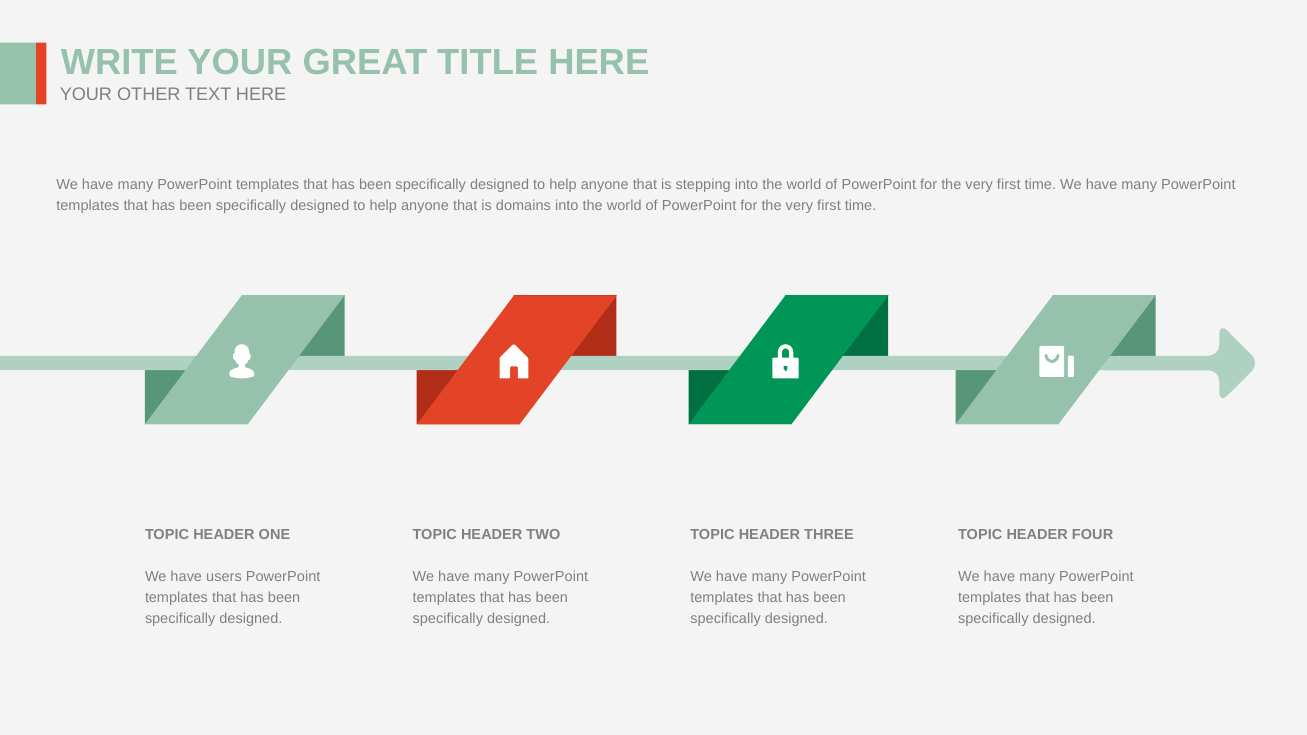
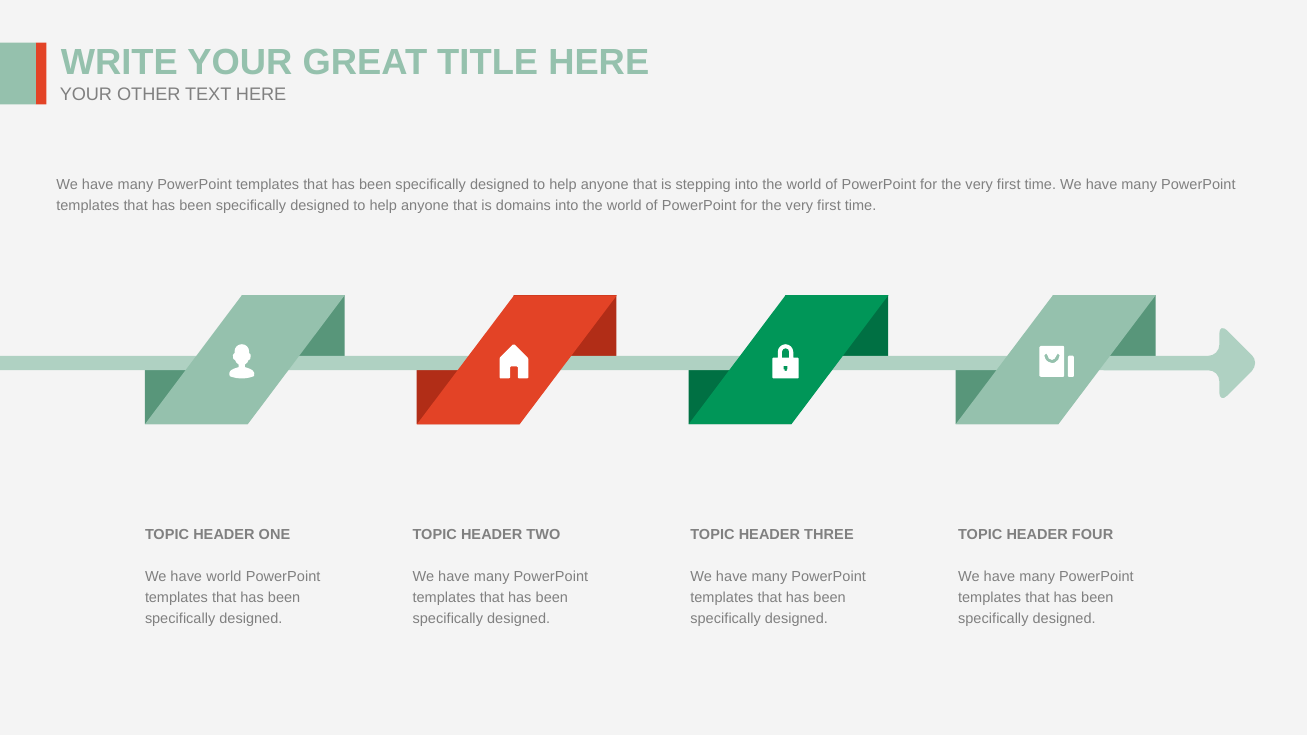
have users: users -> world (224, 577)
